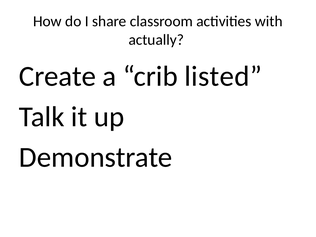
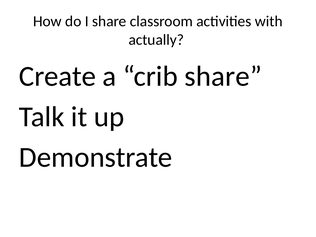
crib listed: listed -> share (223, 76)
